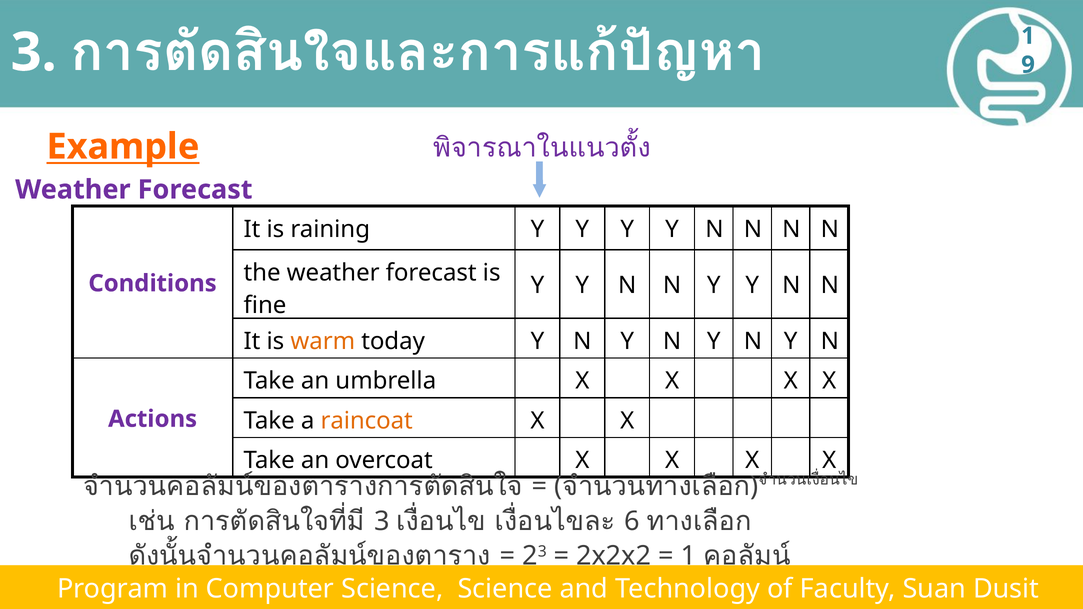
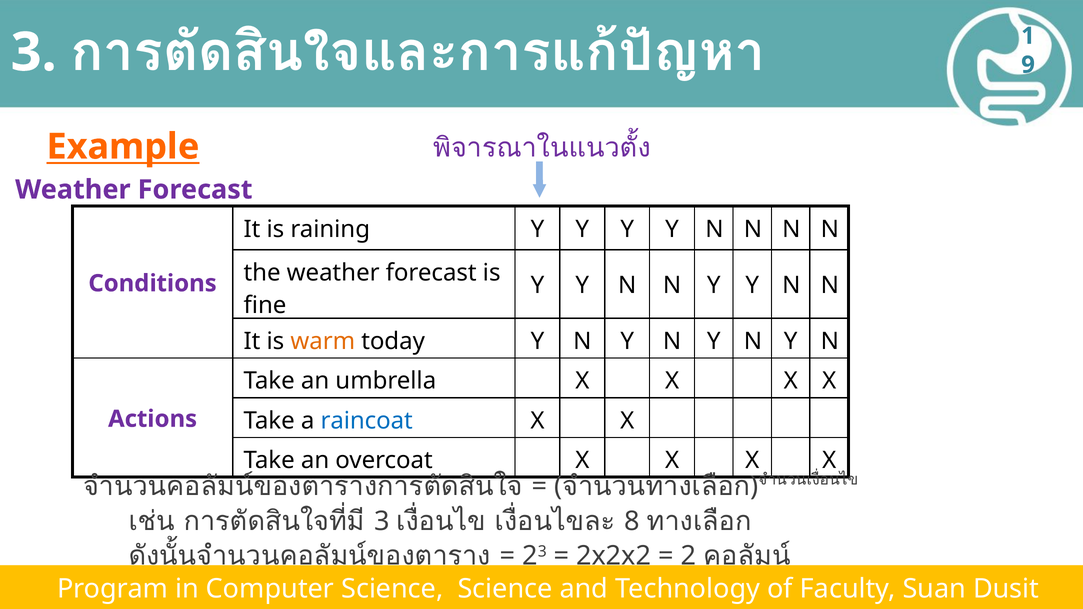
raincoat colour: orange -> blue (367, 421)
6: 6 -> 8 (632, 521)
1: 1 -> 2 (688, 556)
